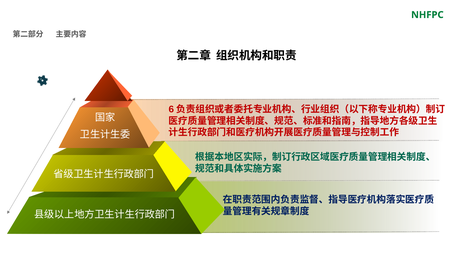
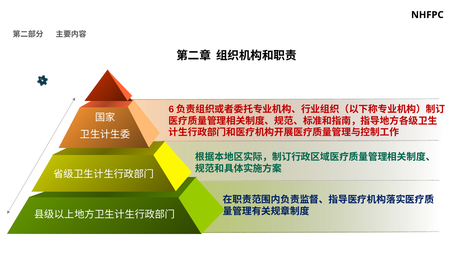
NHFPC colour: green -> black (427, 15)
